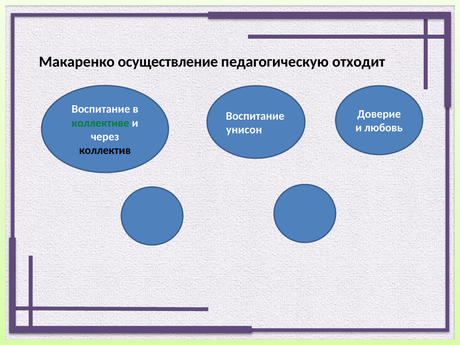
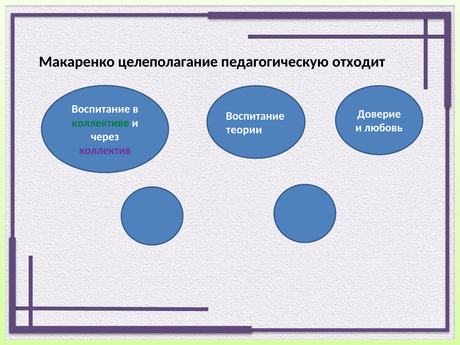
осуществление: осуществление -> целеполагание (168, 62)
унисон: унисон -> теории (244, 130)
коллектив colour: black -> purple (105, 151)
